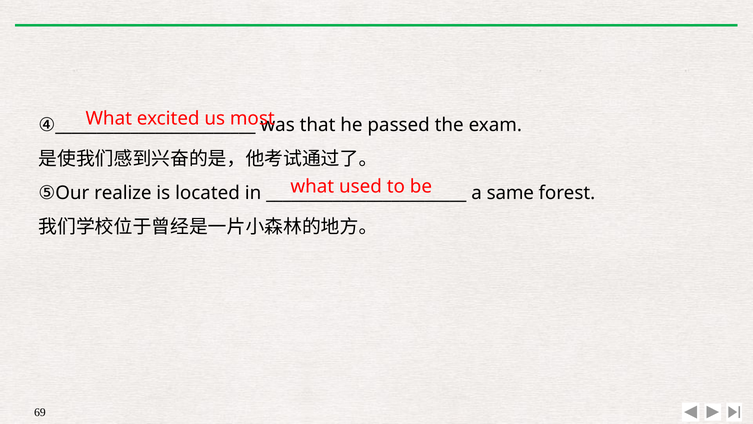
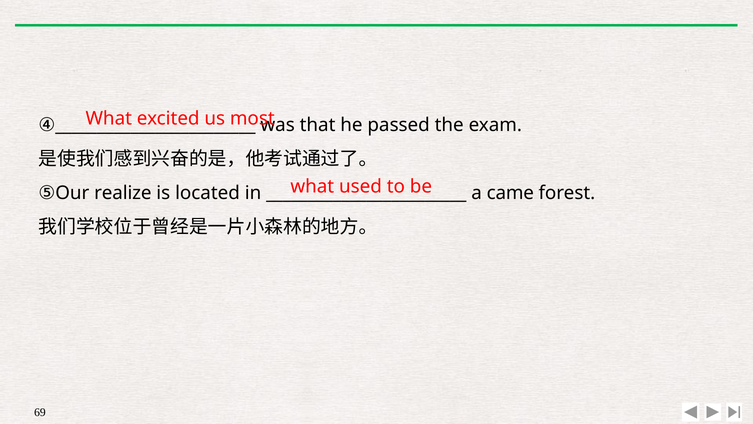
same: same -> came (510, 193)
